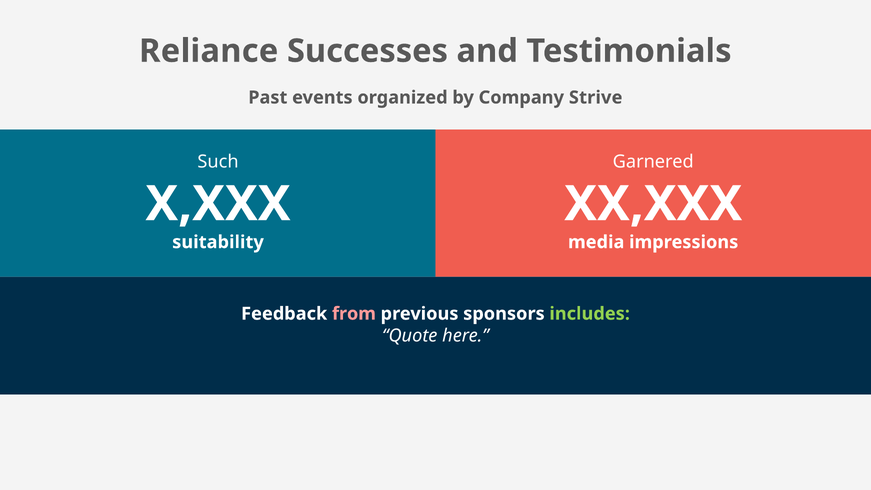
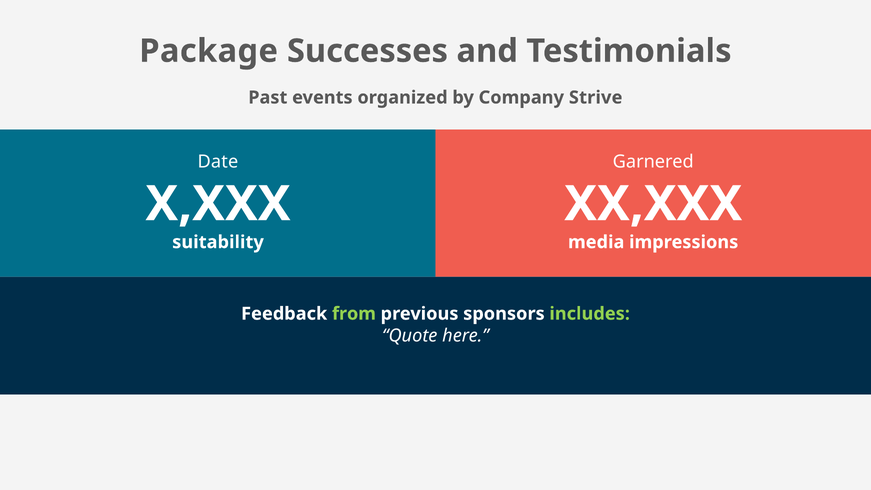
Reliance: Reliance -> Package (209, 51)
Such: Such -> Date (218, 162)
from colour: pink -> light green (354, 314)
